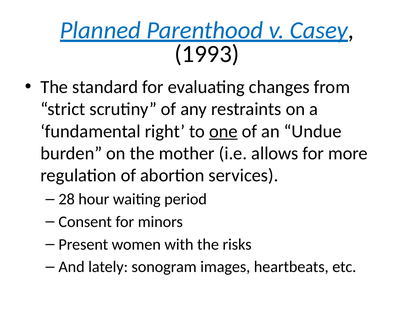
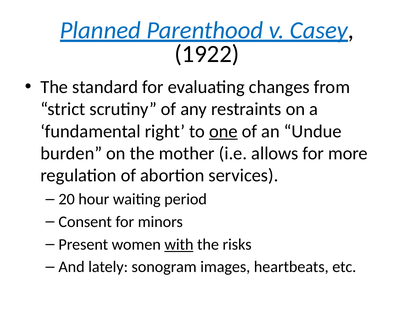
1993: 1993 -> 1922 (207, 54)
28: 28 -> 20 (67, 199)
with underline: none -> present (179, 244)
